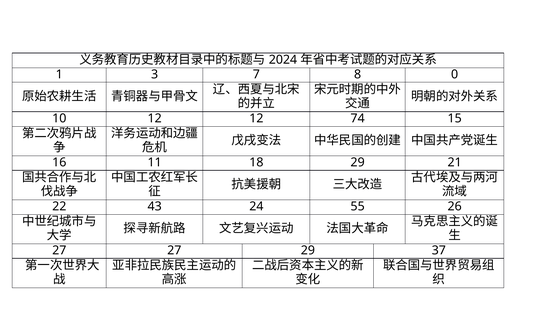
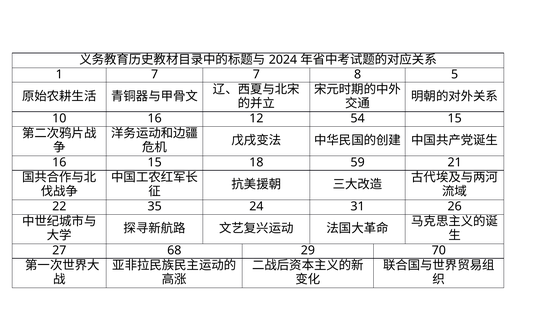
1 3: 3 -> 7 (155, 74)
0: 0 -> 5 (455, 74)
10 12: 12 -> 16 (155, 118)
74: 74 -> 54 (358, 118)
16 11: 11 -> 15 (155, 162)
18 29: 29 -> 59 (358, 162)
43: 43 -> 35 (155, 206)
55: 55 -> 31 (358, 206)
27 27: 27 -> 68 (174, 250)
37: 37 -> 70 (439, 250)
